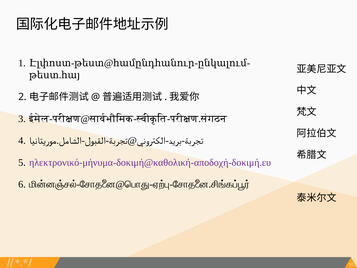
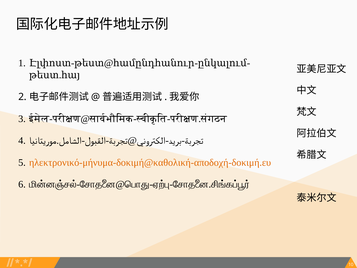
ηλεκτρονικό-μήνυμα-δοκιμή@καθολική-αποδοχή-δοκιμή.ευ colour: purple -> orange (150, 162)
